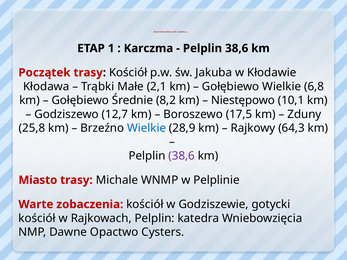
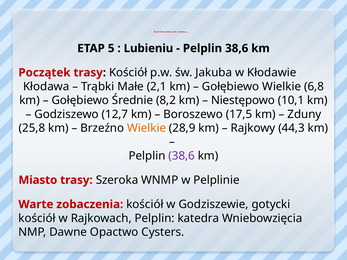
1: 1 -> 5 (111, 48)
Karczma: Karczma -> Lubieniu (148, 48)
Wielkie colour: blue -> orange (147, 128)
64,3: 64,3 -> 44,3 (291, 128)
Michale: Michale -> Szeroka (117, 180)
